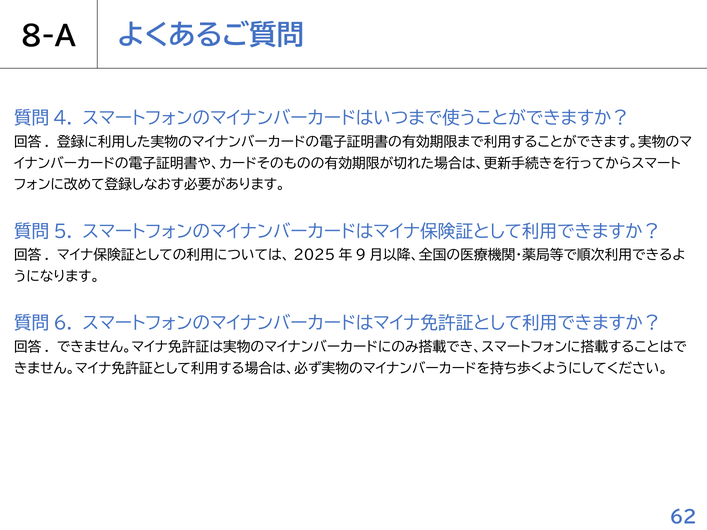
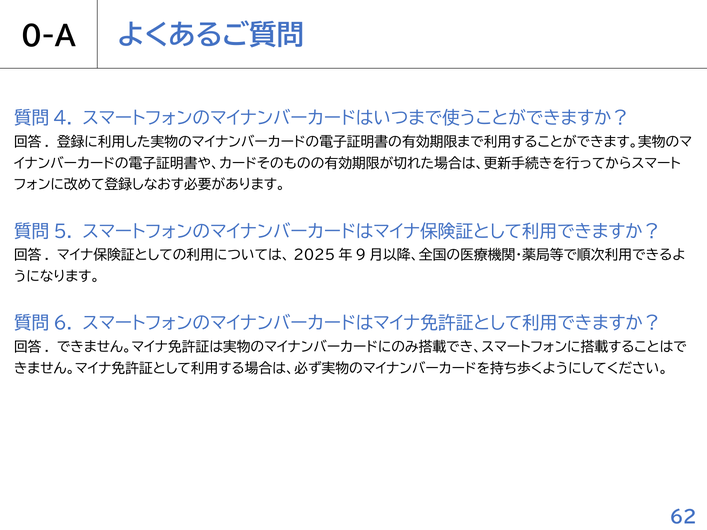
8-A: 8-A -> 0-A (49, 36)
